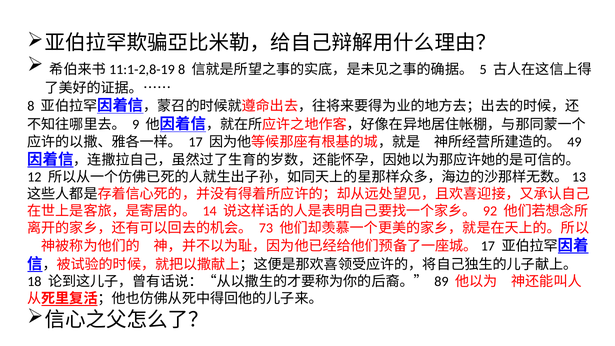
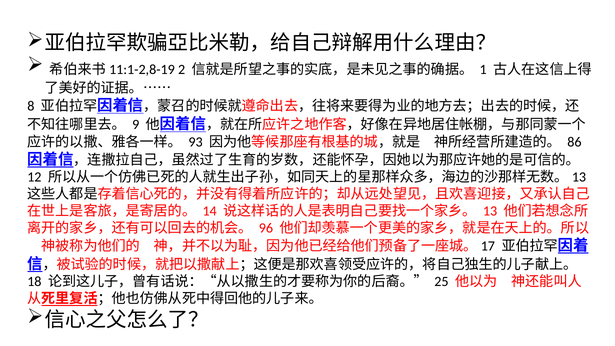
8: 8 -> 2 (182, 70)
5: 5 -> 1 (483, 70)
17: 17 -> 93 (196, 142)
49: 49 -> 86 (574, 142)
92: 92 -> 13 (490, 211)
73: 73 -> 96 (266, 228)
89: 89 -> 25 (441, 282)
